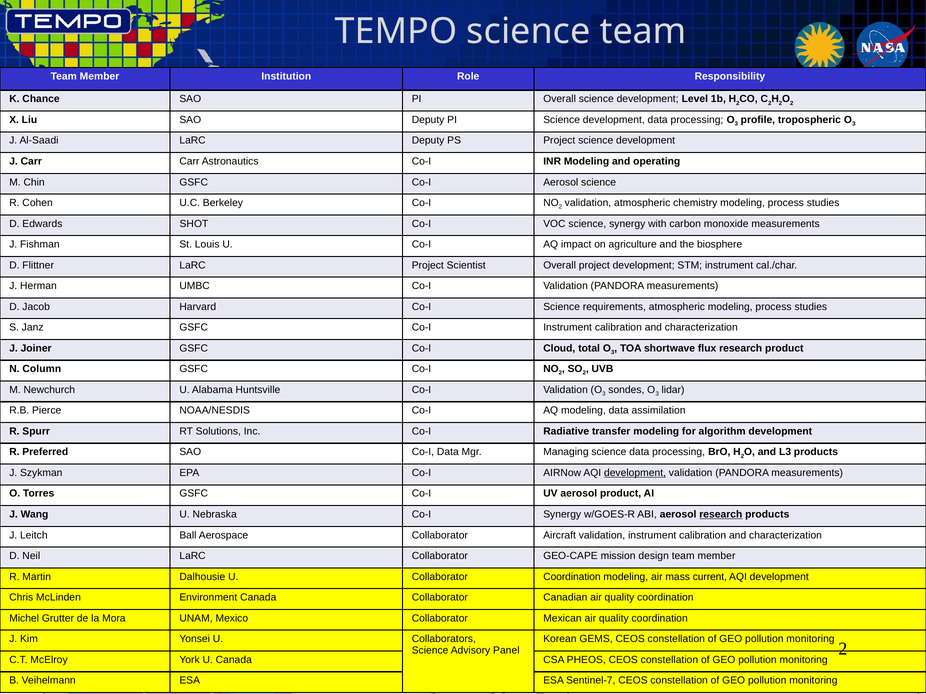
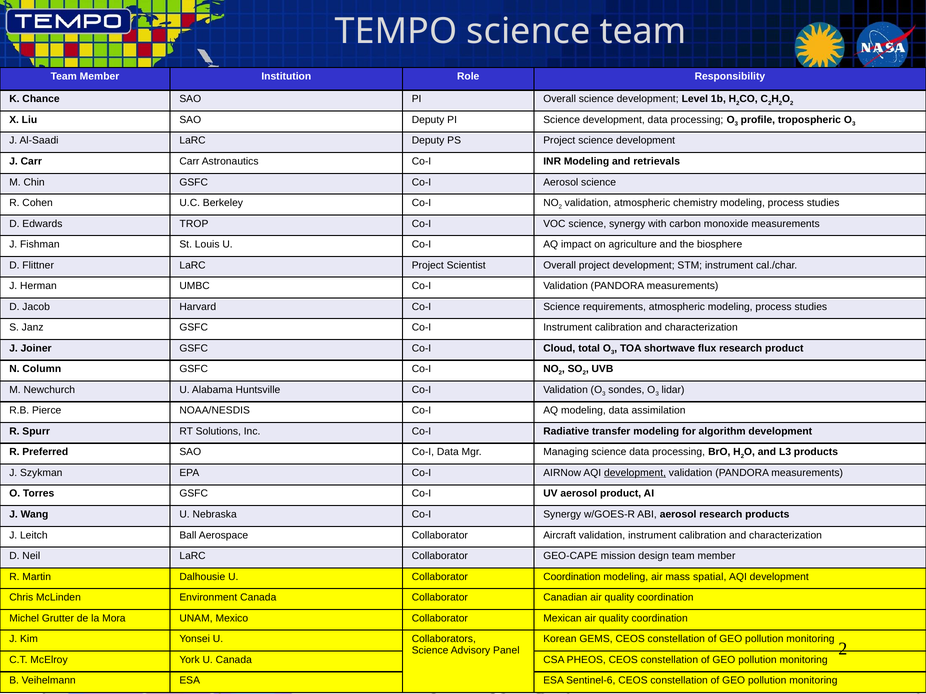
operating: operating -> retrievals (657, 161)
SHOT: SHOT -> TROP (194, 224)
research underline: present -> none (721, 515)
current: current -> spatial (710, 577)
Sentinel-7: Sentinel-7 -> Sentinel-6 (591, 681)
